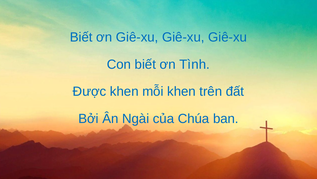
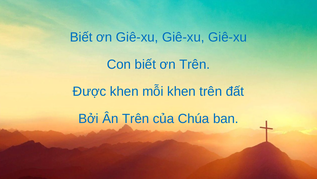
ơn Tình: Tình -> Trên (195, 64)
Ân Ngài: Ngài -> Trên (136, 118)
